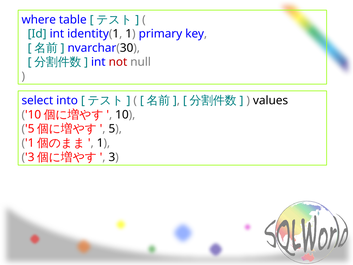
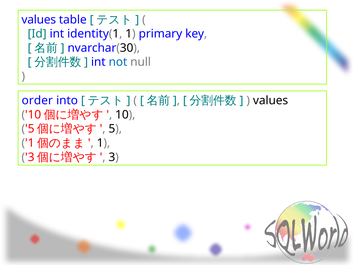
where: where -> values (39, 20)
not colour: red -> blue (118, 62)
select: select -> order (37, 100)
